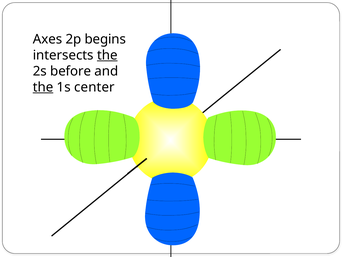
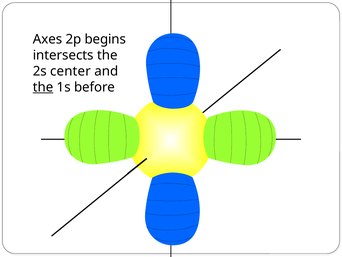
the underline: present -> none (107, 55)
before: before -> center (70, 71)
center: center -> before (95, 87)
